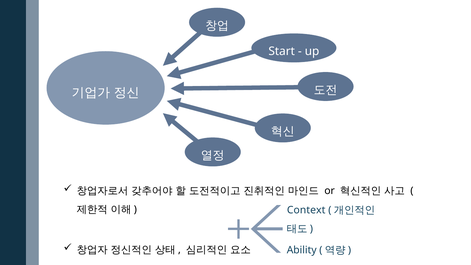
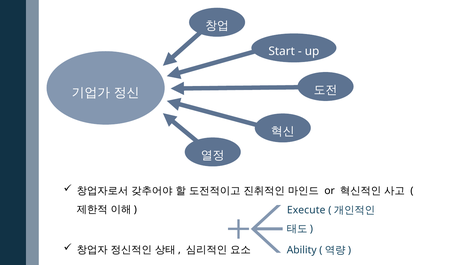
Context: Context -> Execute (306, 210)
